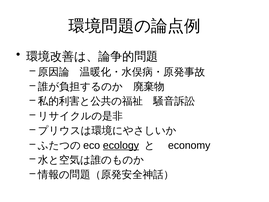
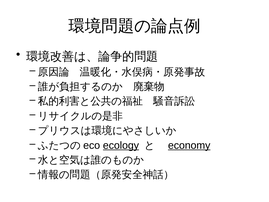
economy underline: none -> present (189, 145)
